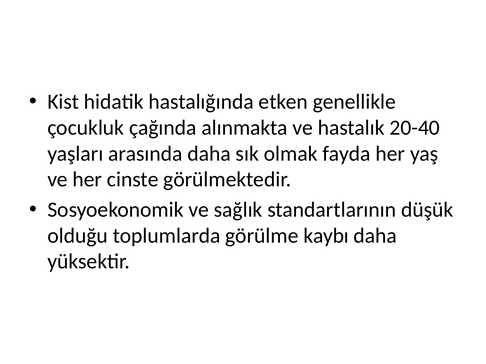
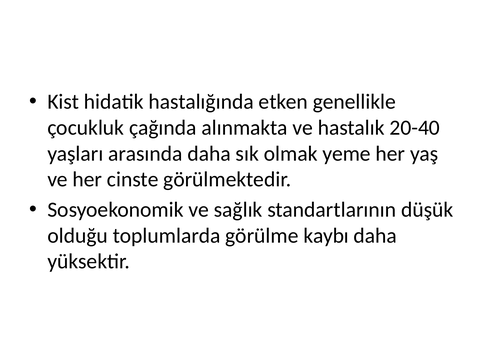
fayda: fayda -> yeme (347, 154)
